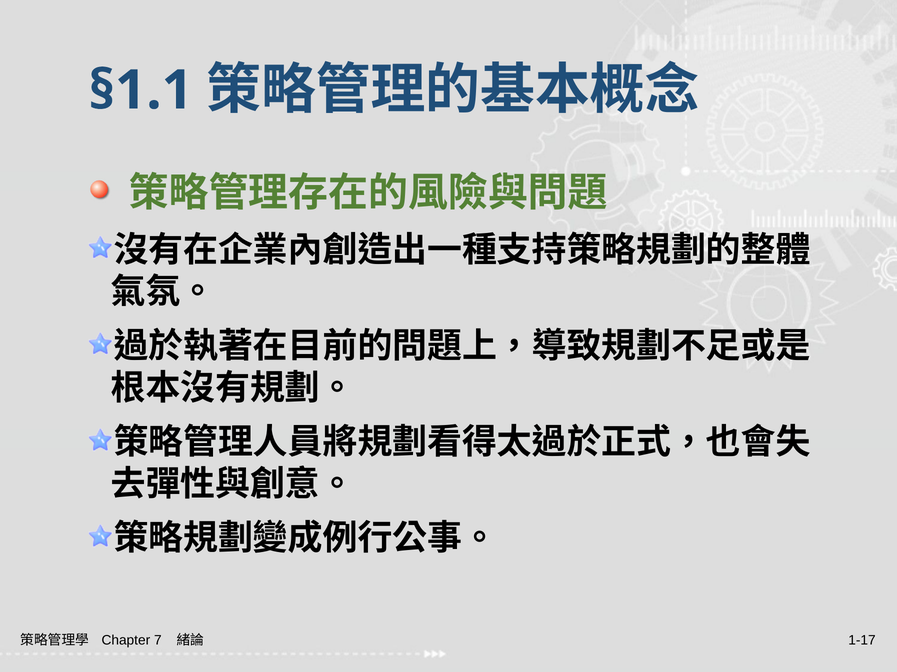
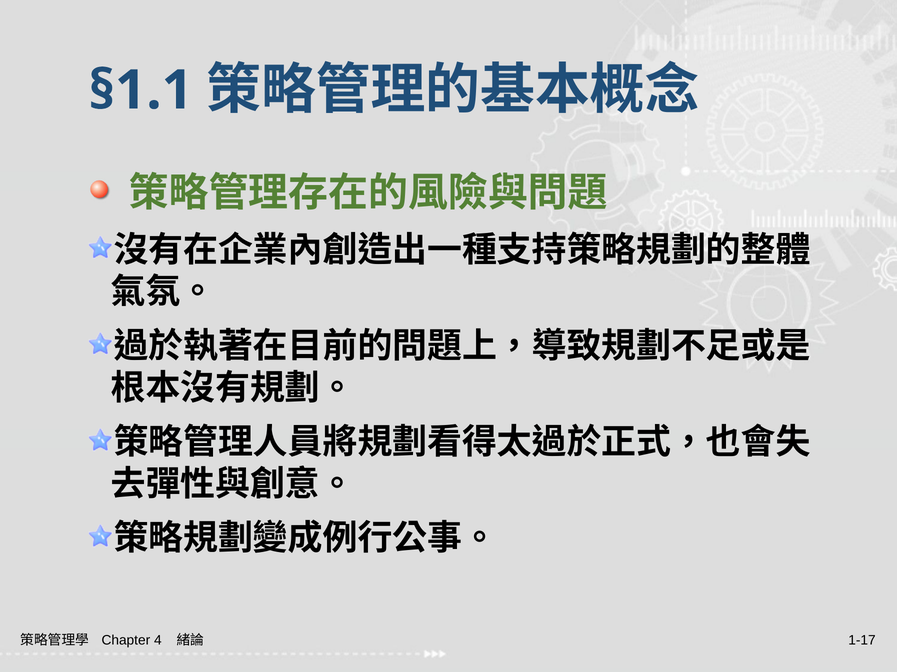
7: 7 -> 4 (158, 641)
